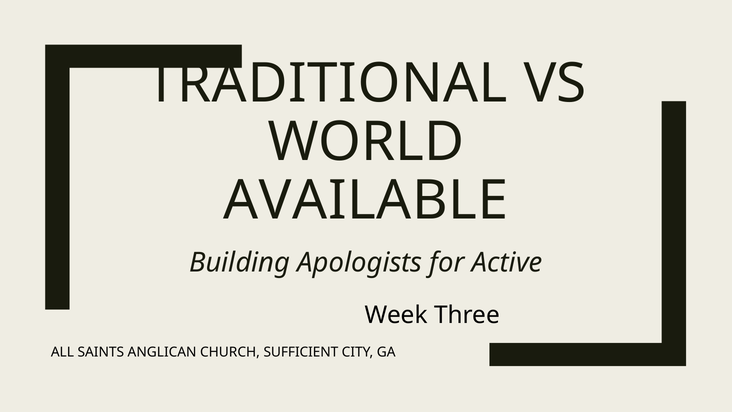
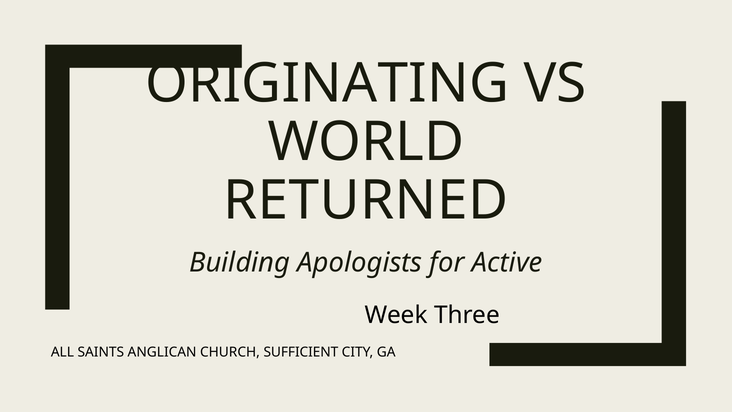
TRADITIONAL: TRADITIONAL -> ORIGINATING (327, 83)
AVAILABLE: AVAILABLE -> RETURNED (366, 201)
